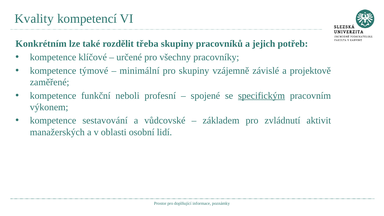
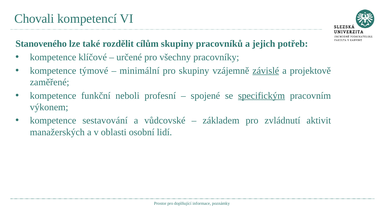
Kvality: Kvality -> Chovali (34, 19)
Konkrétním: Konkrétním -> Stanoveného (41, 44)
třeba: třeba -> cílům (147, 44)
závislé underline: none -> present (266, 71)
